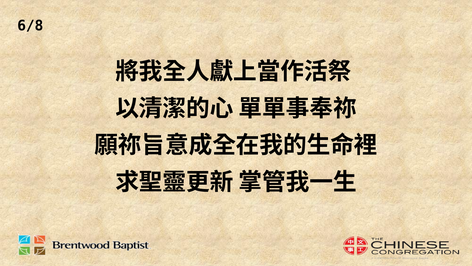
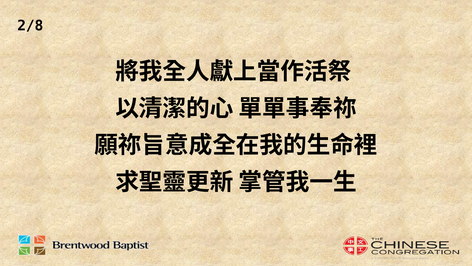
6/8: 6/8 -> 2/8 (30, 26)
